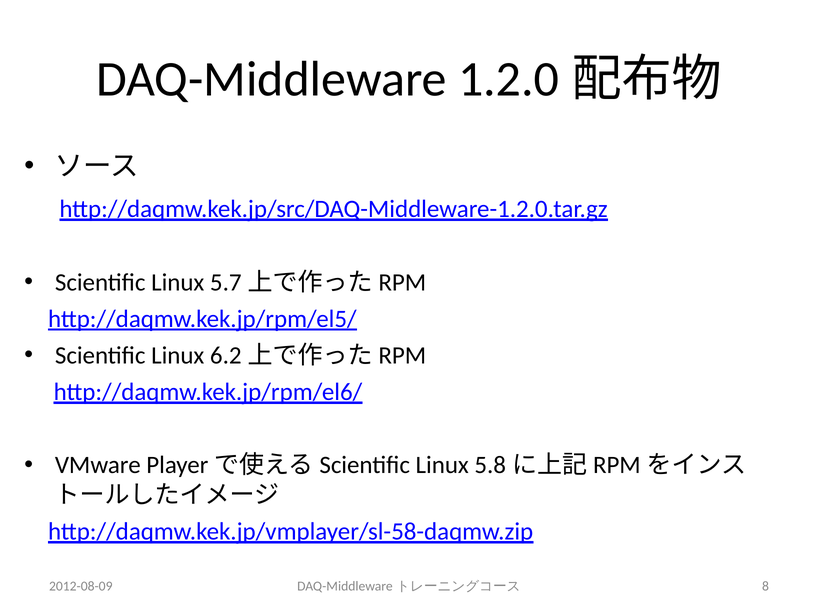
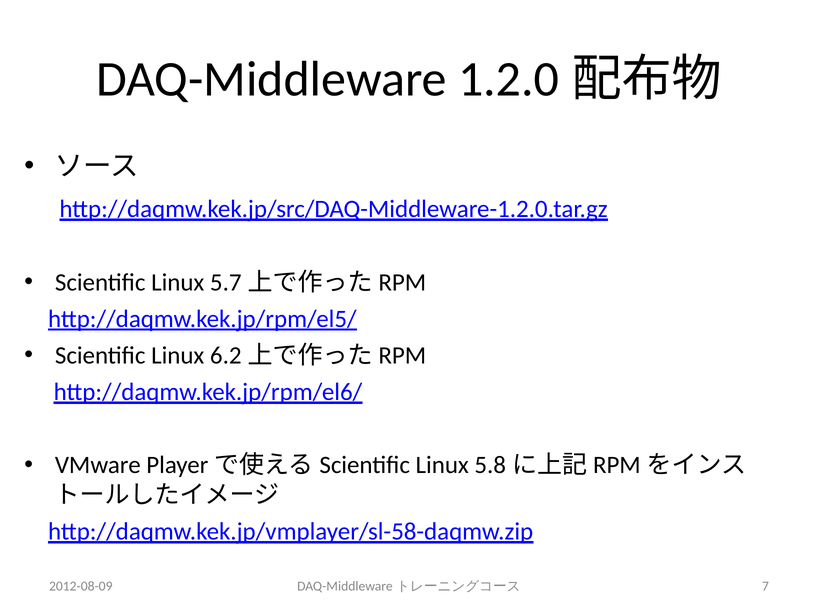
8: 8 -> 7 (766, 586)
